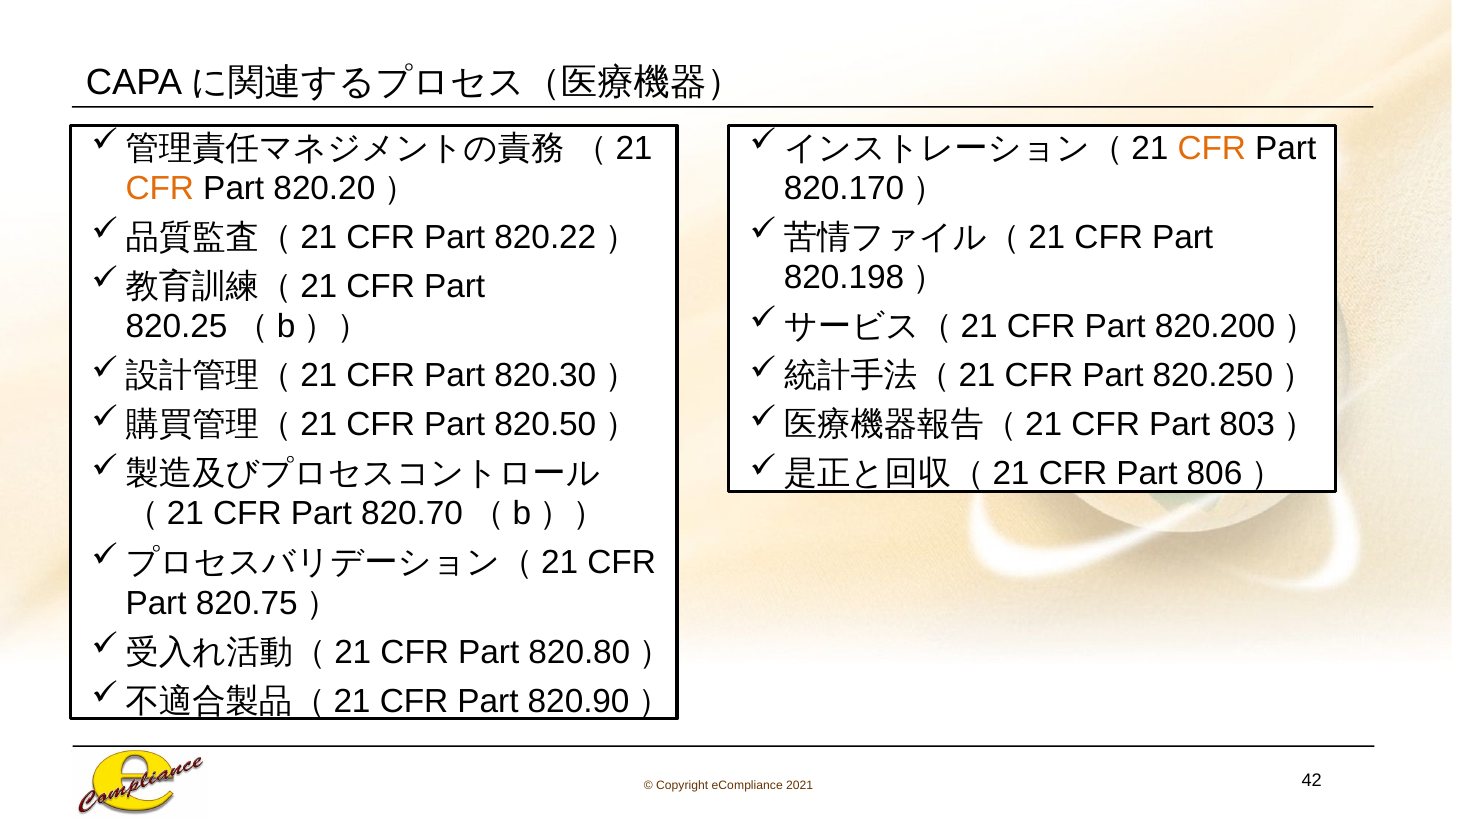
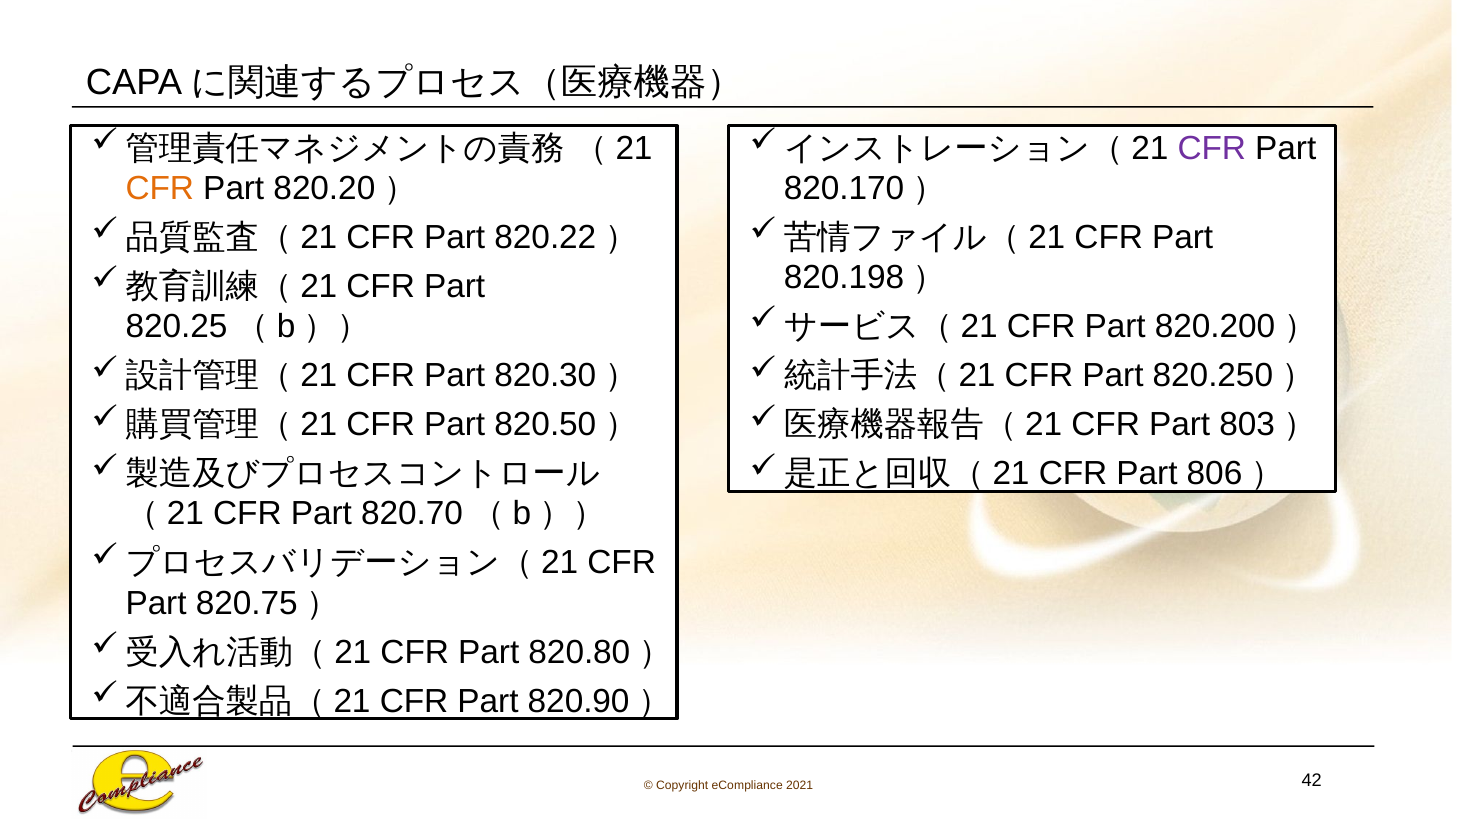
CFR colour: orange -> purple (1212, 148)
